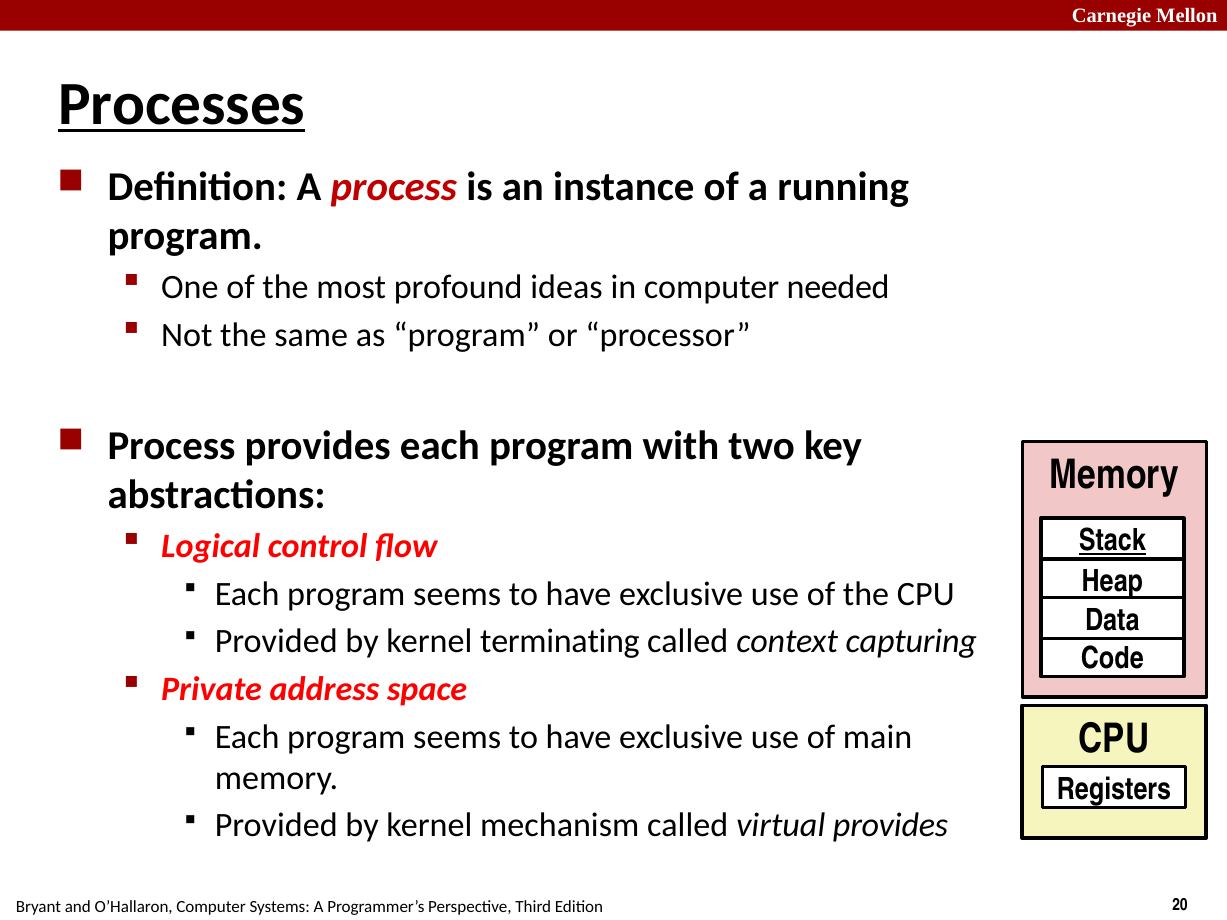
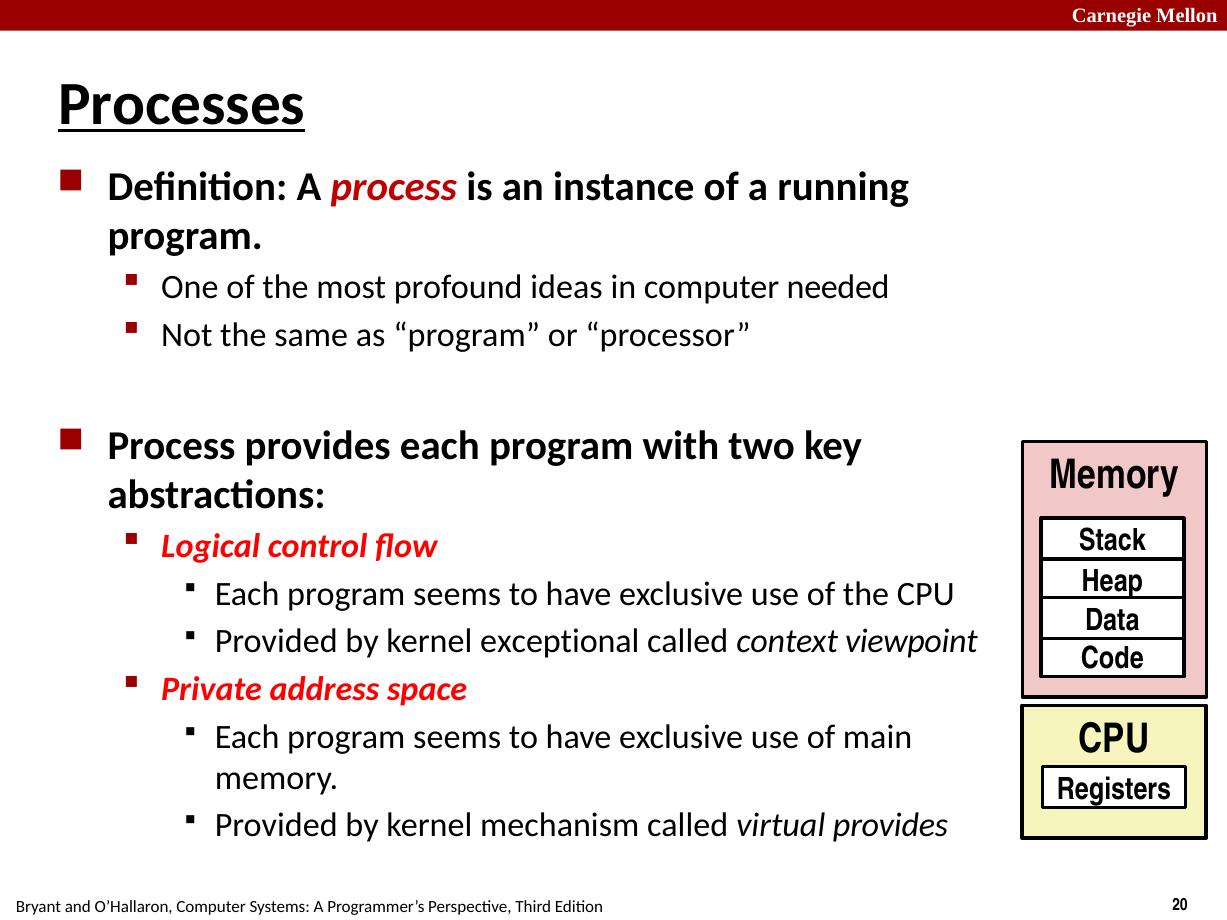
Stack underline: present -> none (1112, 541)
terminating: terminating -> exceptional (560, 642)
capturing: capturing -> viewpoint (911, 642)
